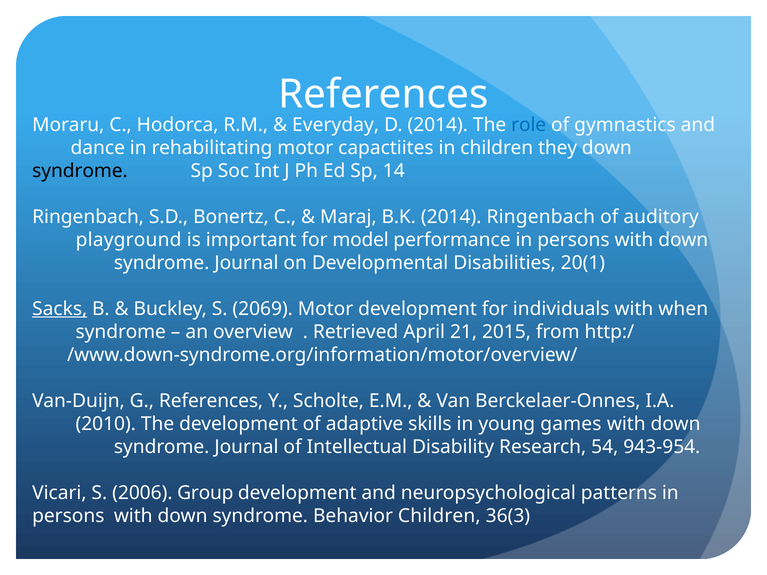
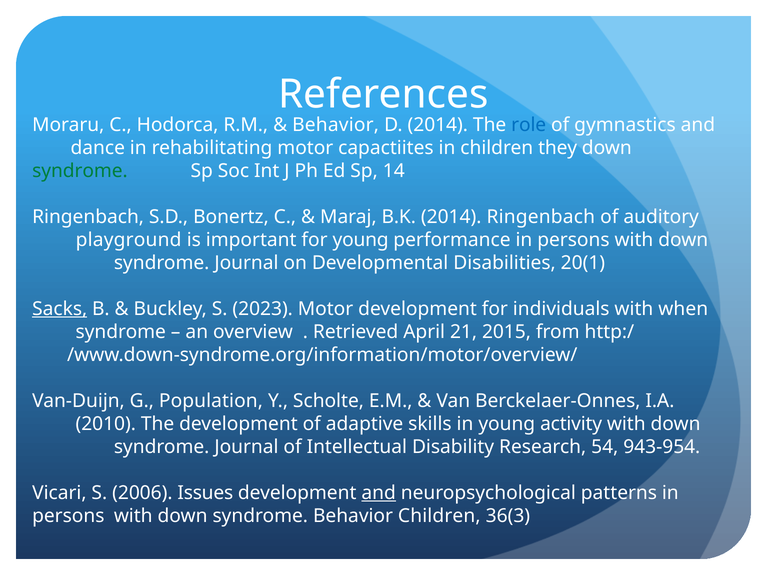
Everyday: Everyday -> Behavior (336, 125)
syndrome colour: black -> green (80, 171)
for model: model -> young (361, 240)
2069: 2069 -> 2023 (263, 309)
G References: References -> Population (211, 401)
games: games -> activity (571, 424)
Group: Group -> Issues (205, 493)
and underline: none -> present (379, 493)
